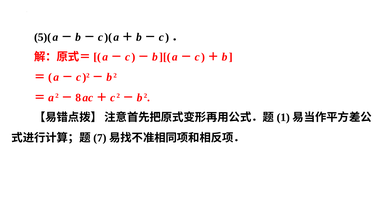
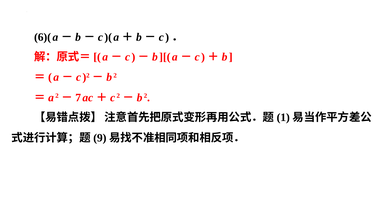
5)(: 5)( -> 6)( (43, 37)
8: 8 -> 7 (78, 98)
7: 7 -> 9 (100, 138)
